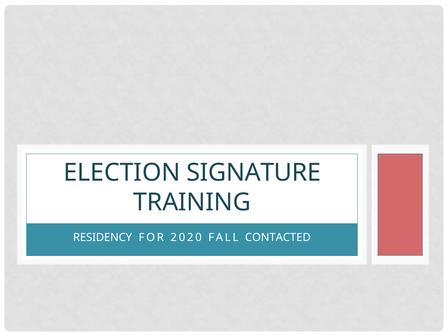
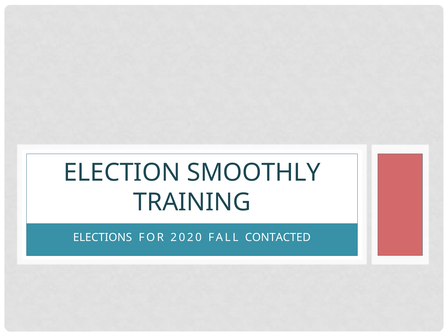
SIGNATURE: SIGNATURE -> SMOOTHLY (254, 173)
RESIDENCY: RESIDENCY -> ELECTIONS (103, 237)
